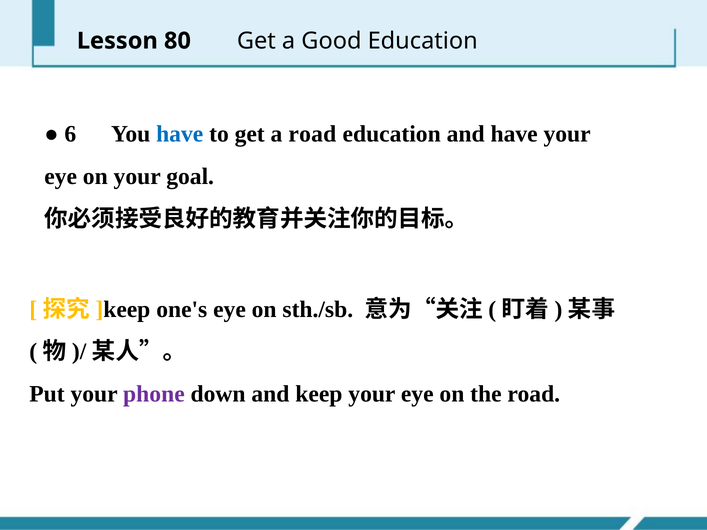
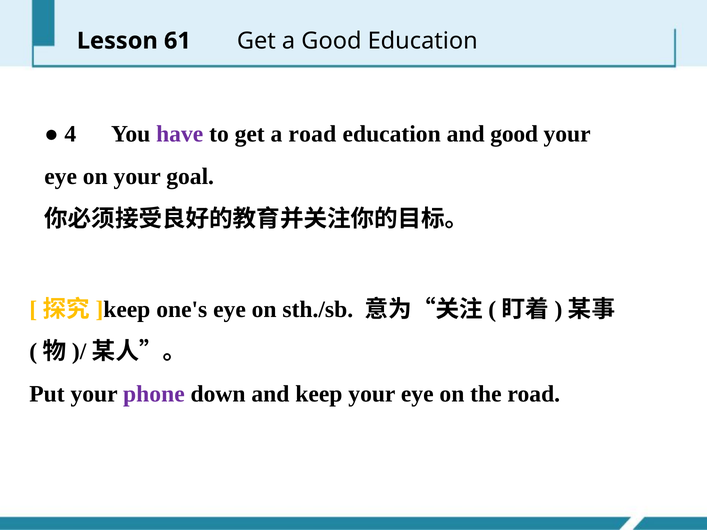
80: 80 -> 61 (177, 41)
6: 6 -> 4 (70, 134)
have colour: blue -> purple (180, 134)
and have: have -> good (514, 134)
